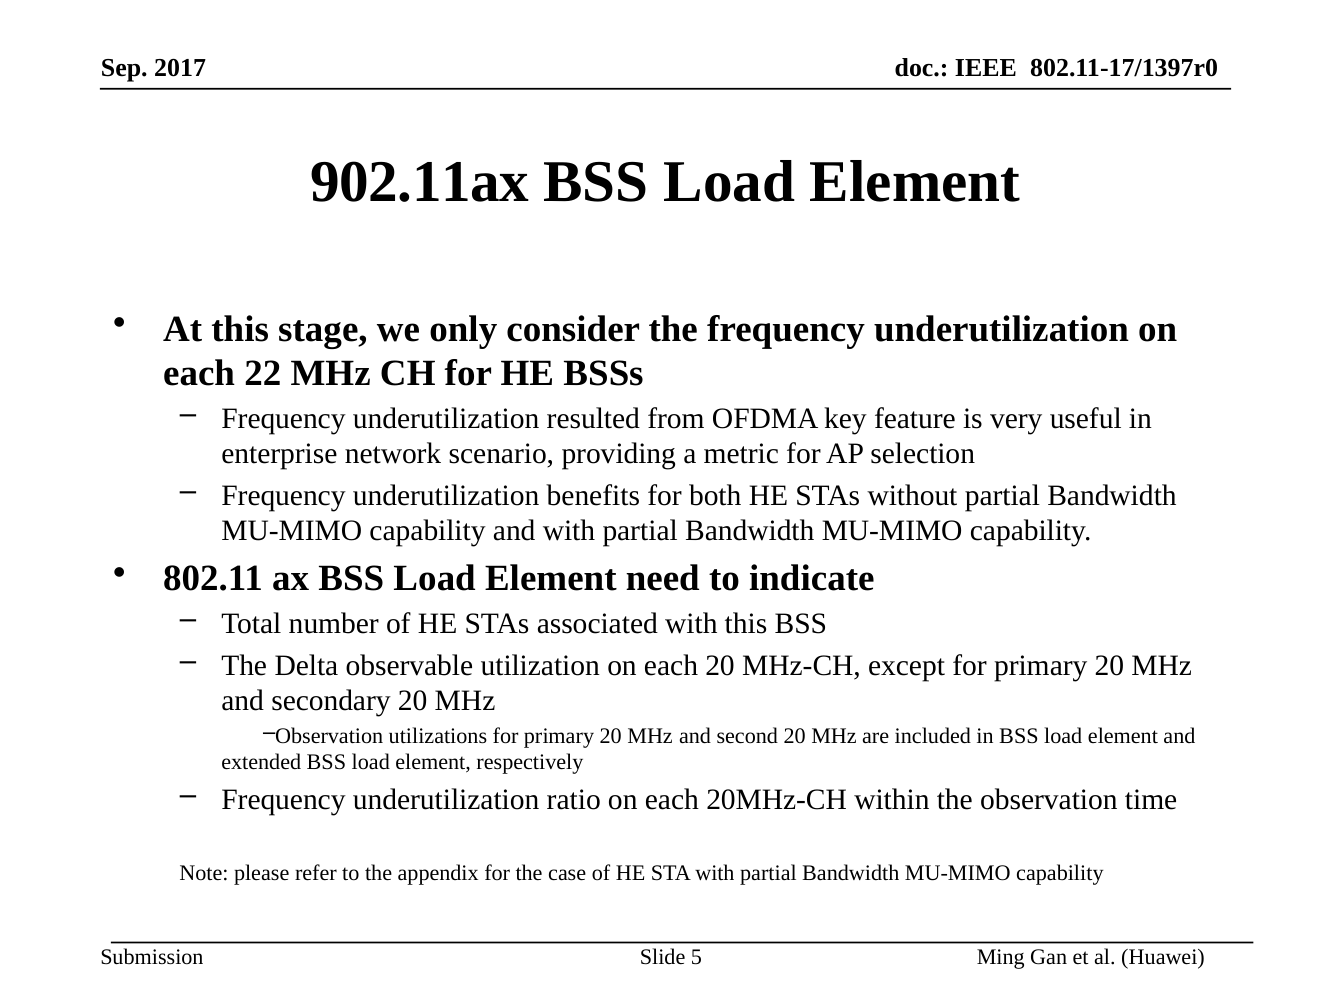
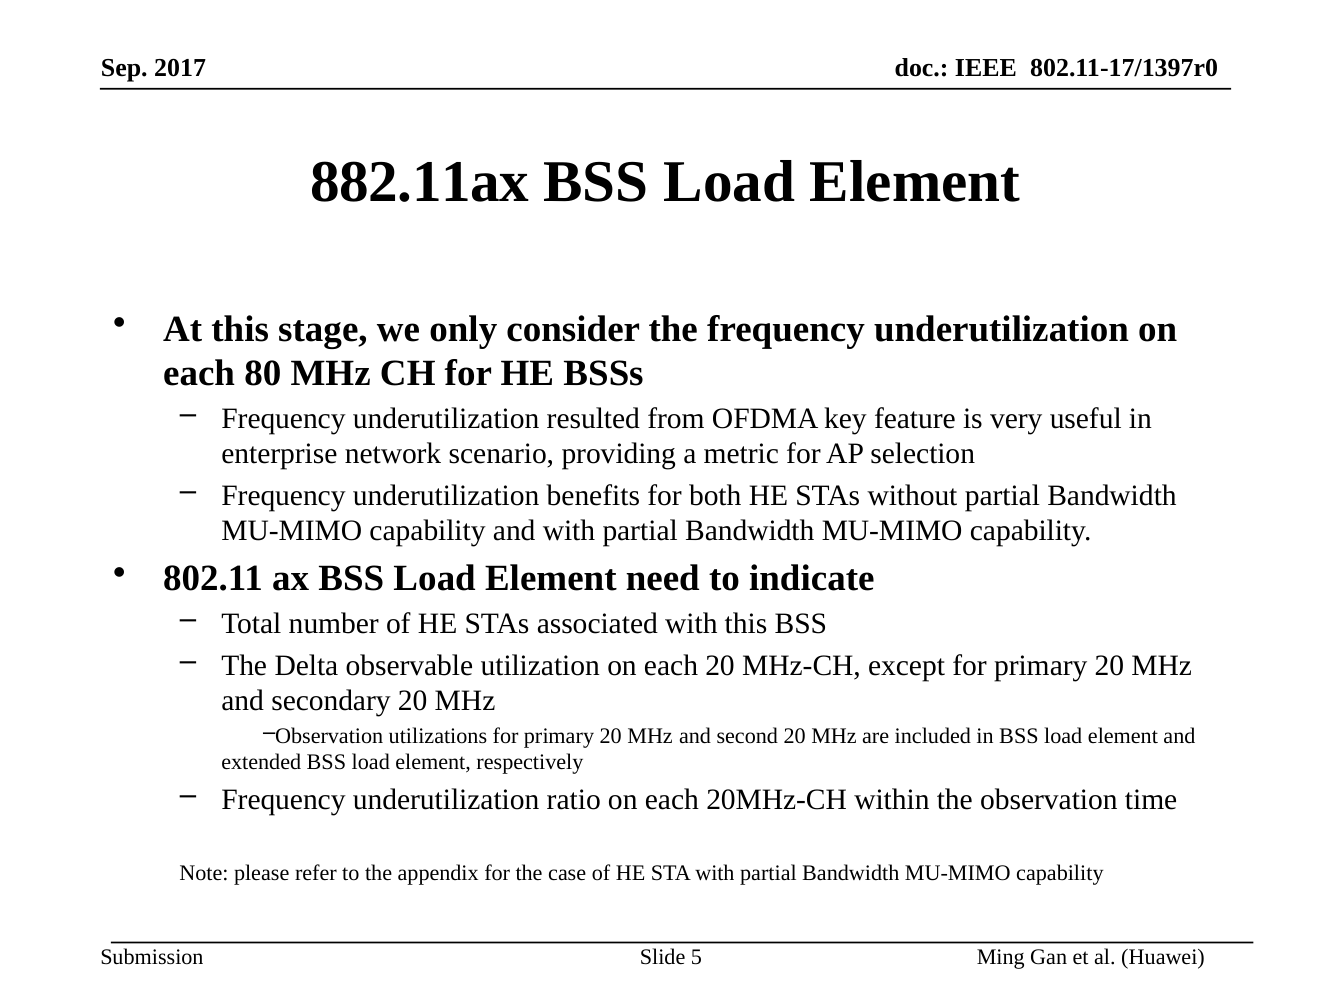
902.11ax: 902.11ax -> 882.11ax (420, 182)
22: 22 -> 80 (263, 373)
